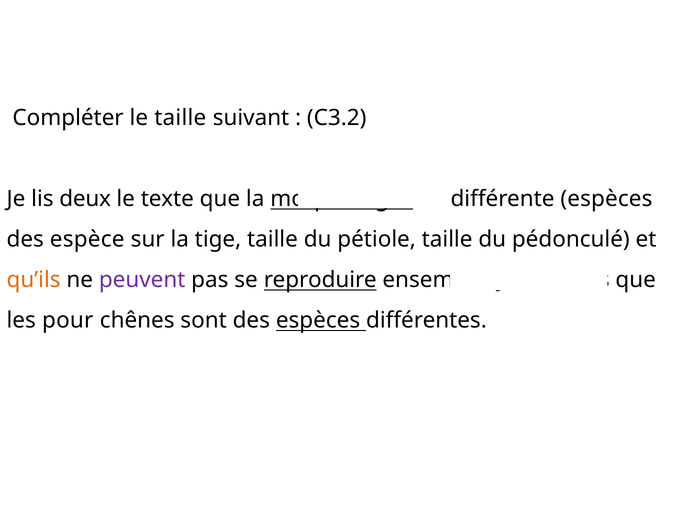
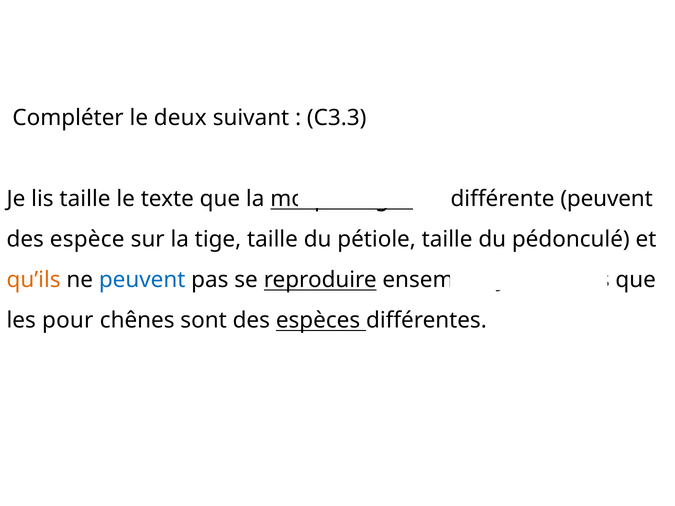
le taille: taille -> deux (180, 118)
C3.2: C3.2 -> C3.3 (337, 118)
lis deux: deux -> taille (85, 199)
différente espèces: espèces -> peuvent (607, 199)
peuvent colour: purple -> blue (142, 280)
